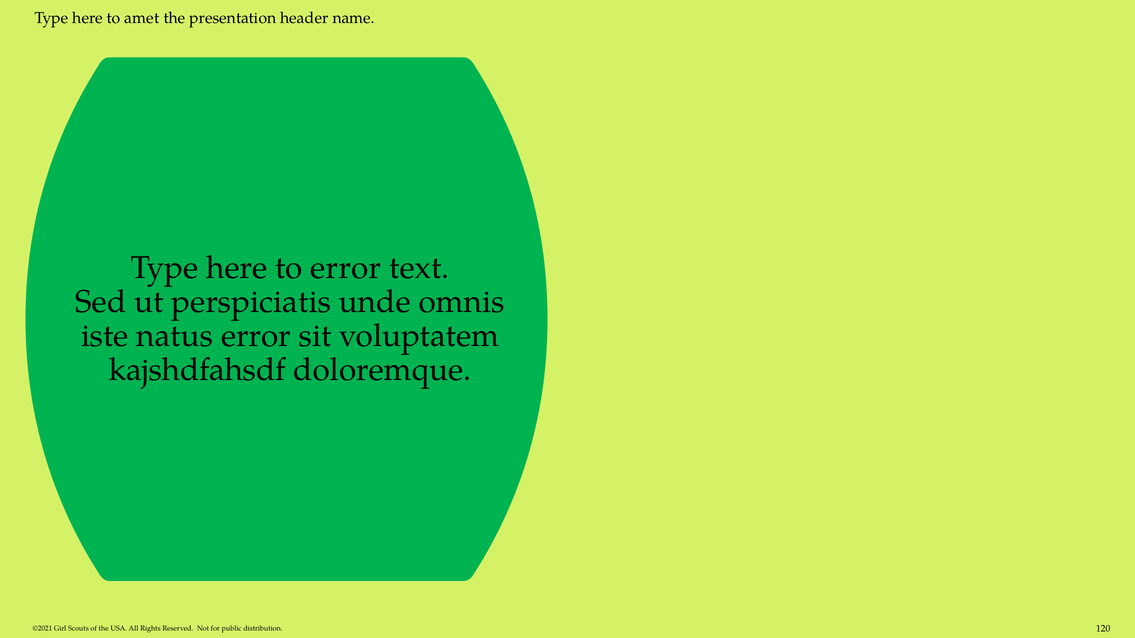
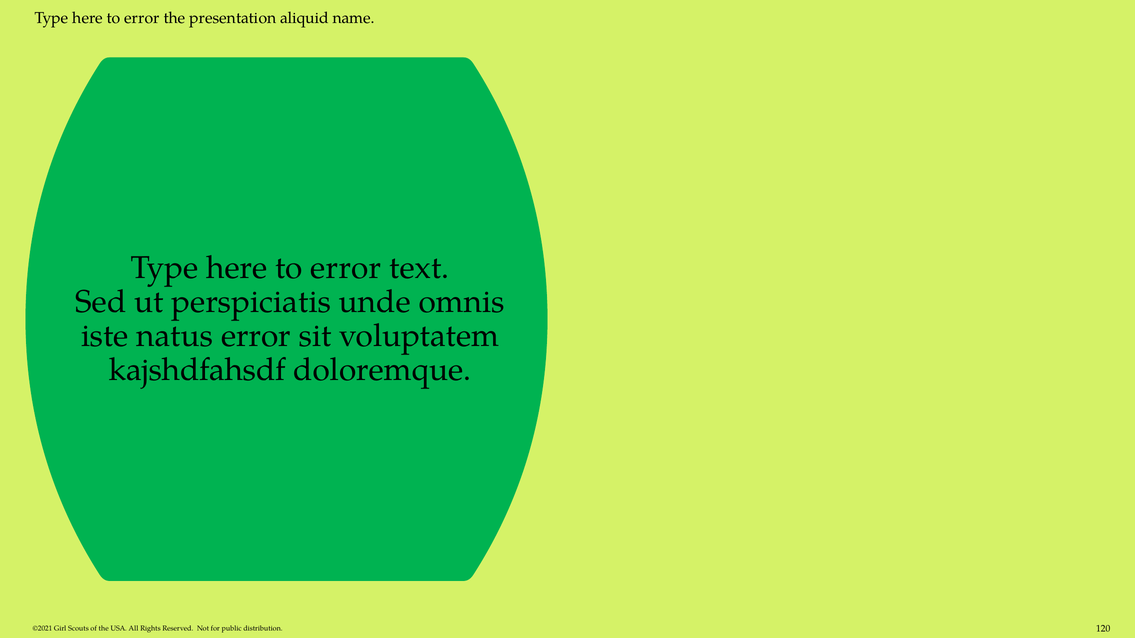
amet: amet -> error (142, 18)
header: header -> aliquid (304, 18)
